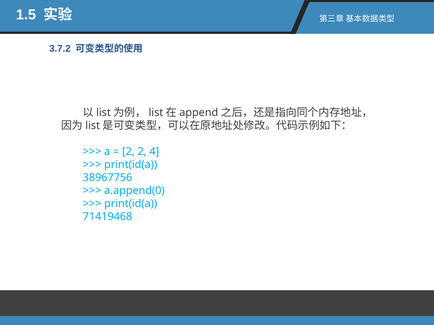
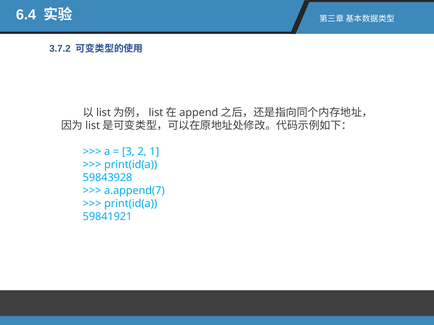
1.5: 1.5 -> 6.4 (26, 15)
2: 2 -> 3 (128, 152)
4: 4 -> 1 (154, 152)
38967756: 38967756 -> 59843928 (108, 178)
a.append(0: a.append(0 -> a.append(7 (134, 191)
71419468: 71419468 -> 59841921 (108, 217)
